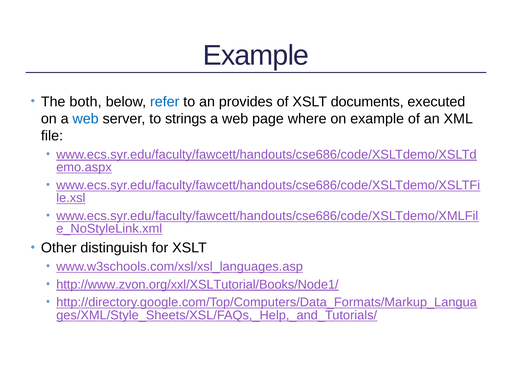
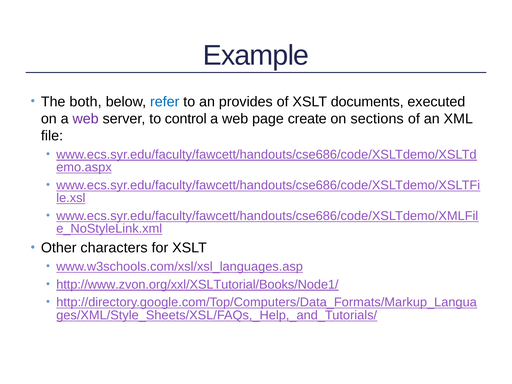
web colour: blue -> purple (86, 119)
strings: strings -> control (186, 119)
where: where -> create (307, 119)
on example: example -> sections (377, 119)
distinguish: distinguish -> characters (114, 248)
